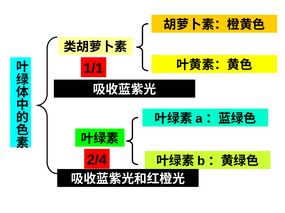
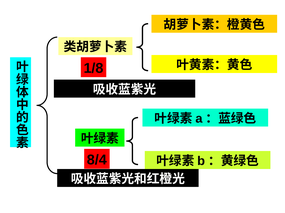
1/1: 1/1 -> 1/8 (94, 68)
2/4: 2/4 -> 8/4 (97, 160)
